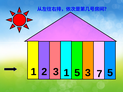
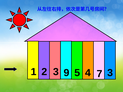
2 1: 1 -> 9 (67, 73)
3: 3 -> 4 (88, 73)
7 5: 5 -> 3 (110, 73)
